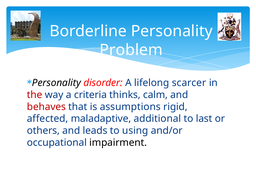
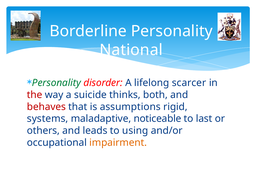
Problem: Problem -> National (131, 50)
Personality colour: black -> green (56, 83)
criteria: criteria -> suicide (90, 95)
calm: calm -> both (155, 95)
affected: affected -> systems (48, 119)
additional: additional -> noticeable (157, 119)
impairment colour: black -> orange (118, 143)
